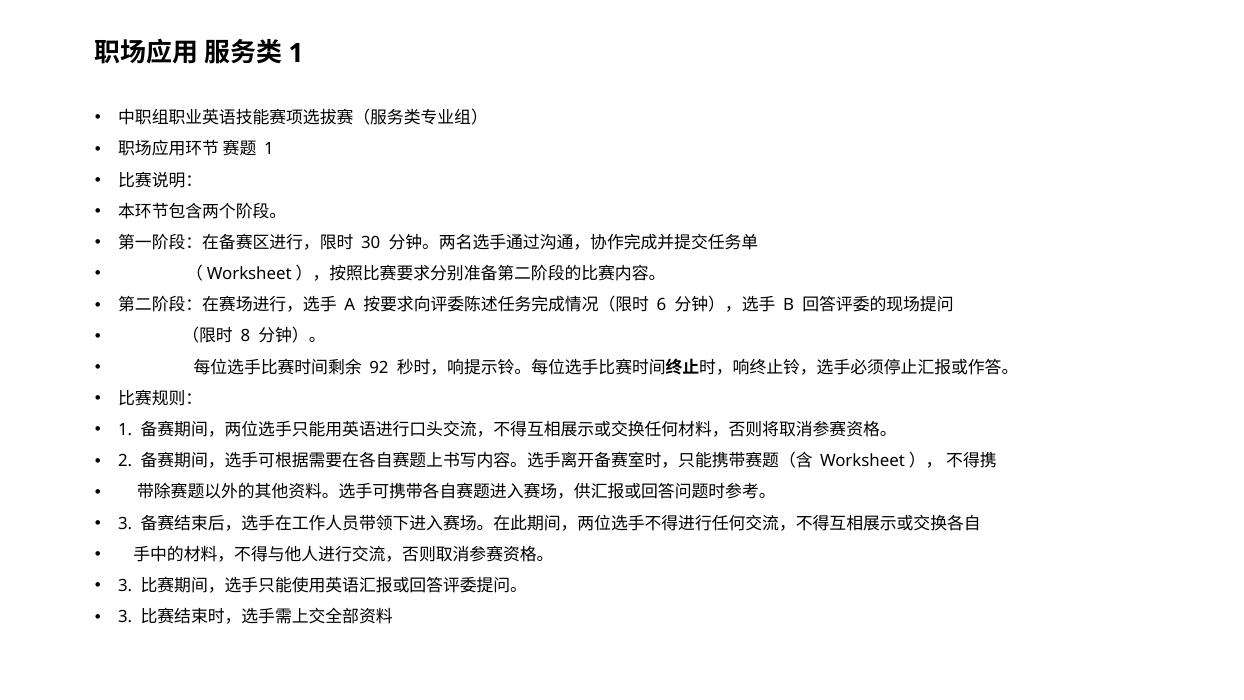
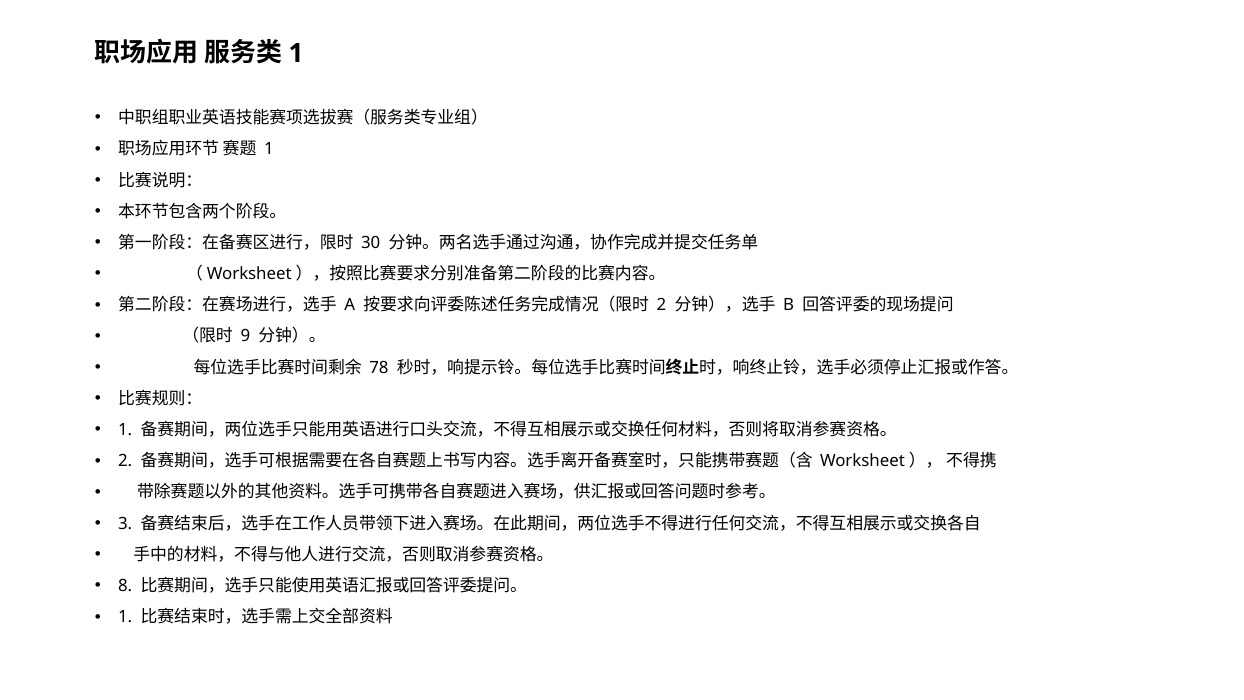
6: 6 -> 2 (661, 305)
8: 8 -> 9 (245, 336)
92: 92 -> 78 (379, 367)
3: 3 -> 8 (125, 586)
3: 3 -> 1 (125, 617)
